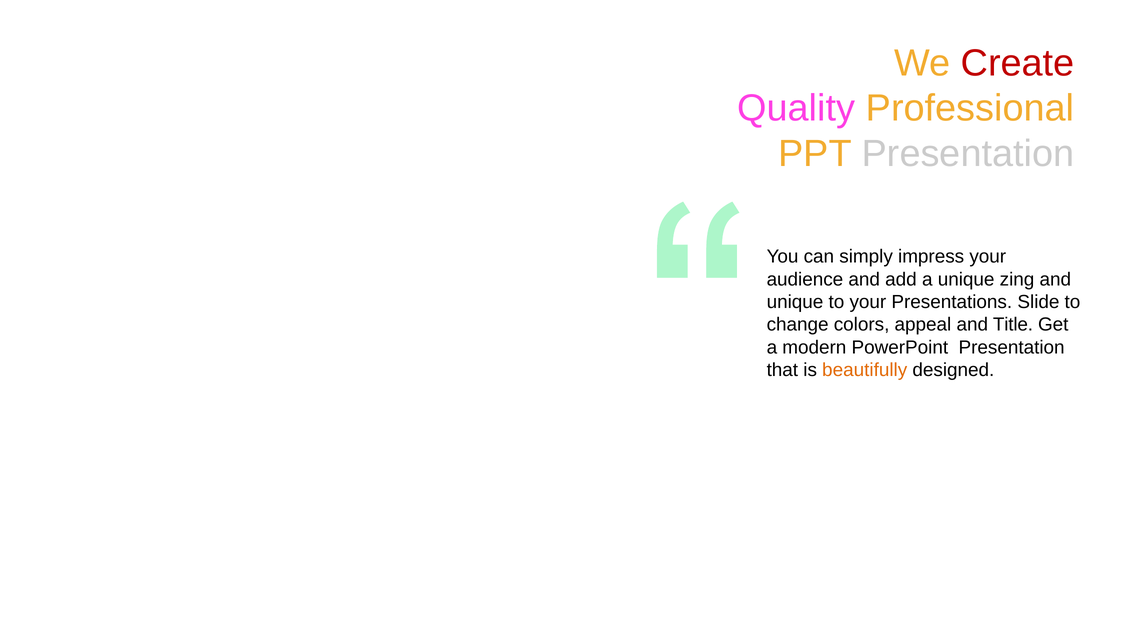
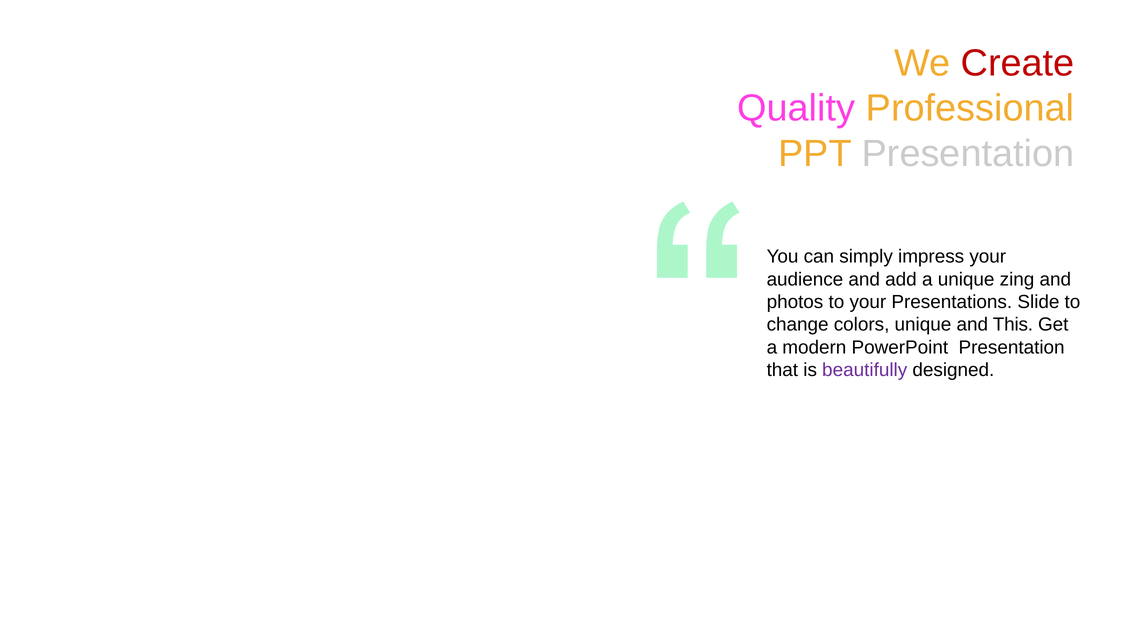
unique: unique -> photos (795, 302)
colors appeal: appeal -> unique (923, 325)
Title: Title -> This (1013, 325)
beautifully colour: orange -> purple (865, 370)
